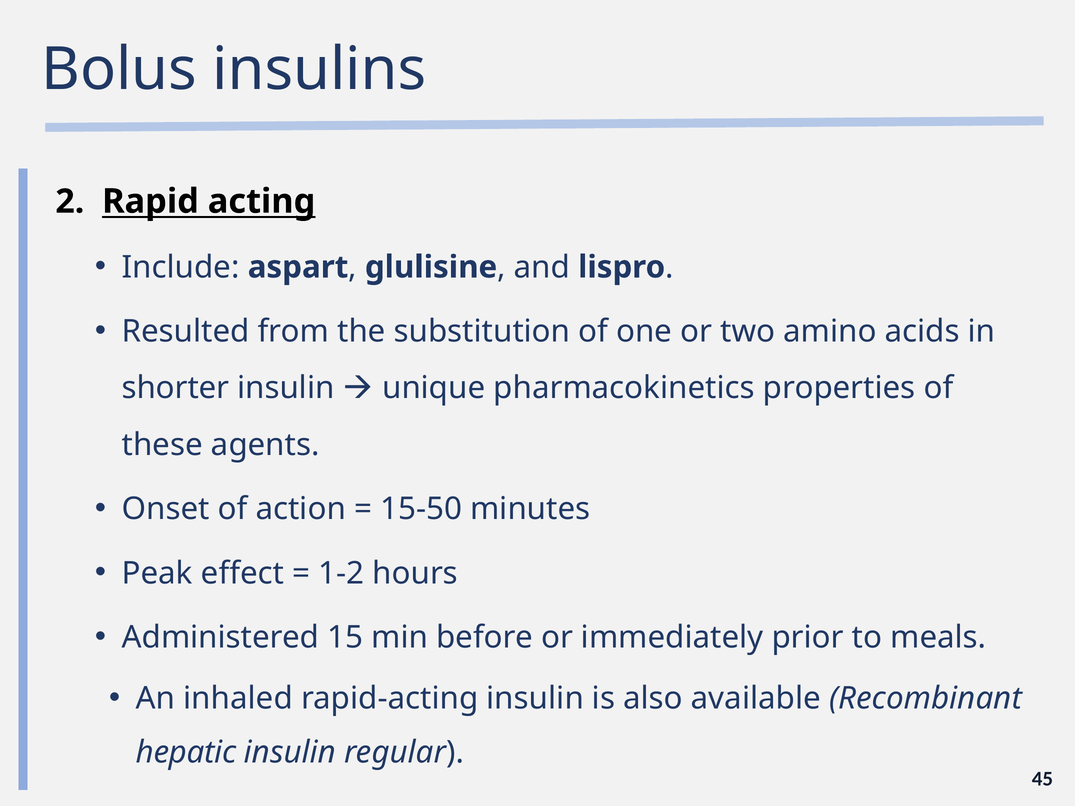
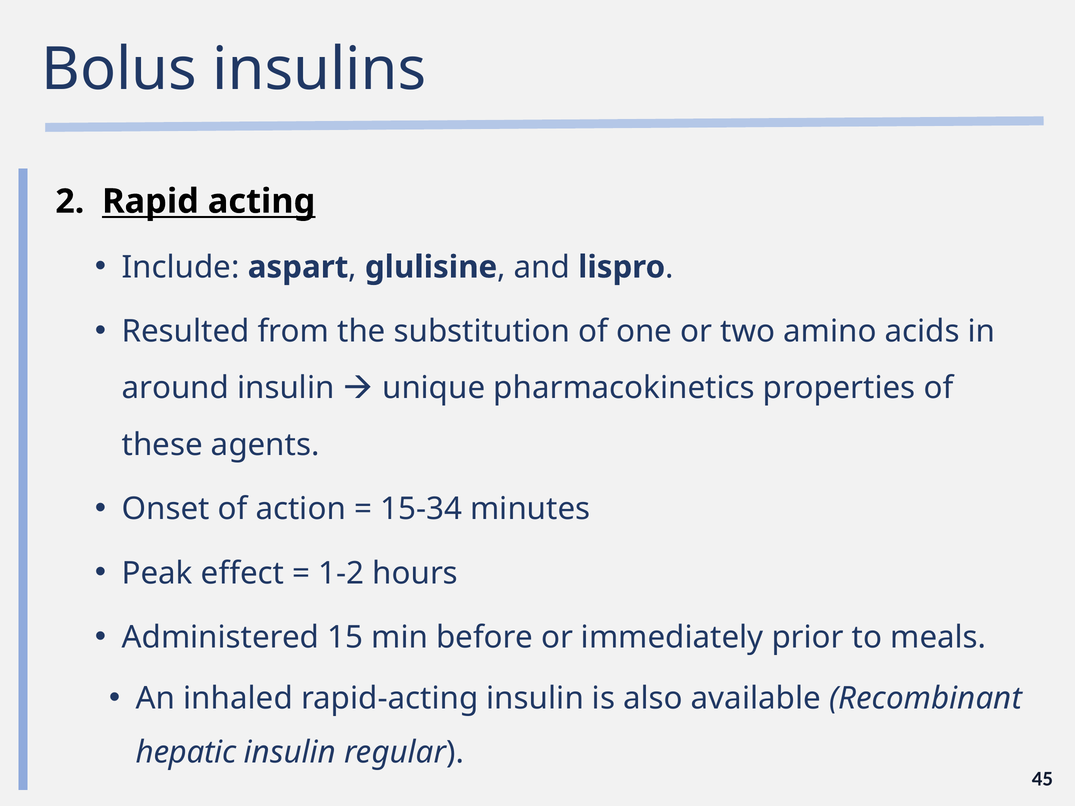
shorter: shorter -> around (175, 388)
15-50: 15-50 -> 15-34 (421, 509)
